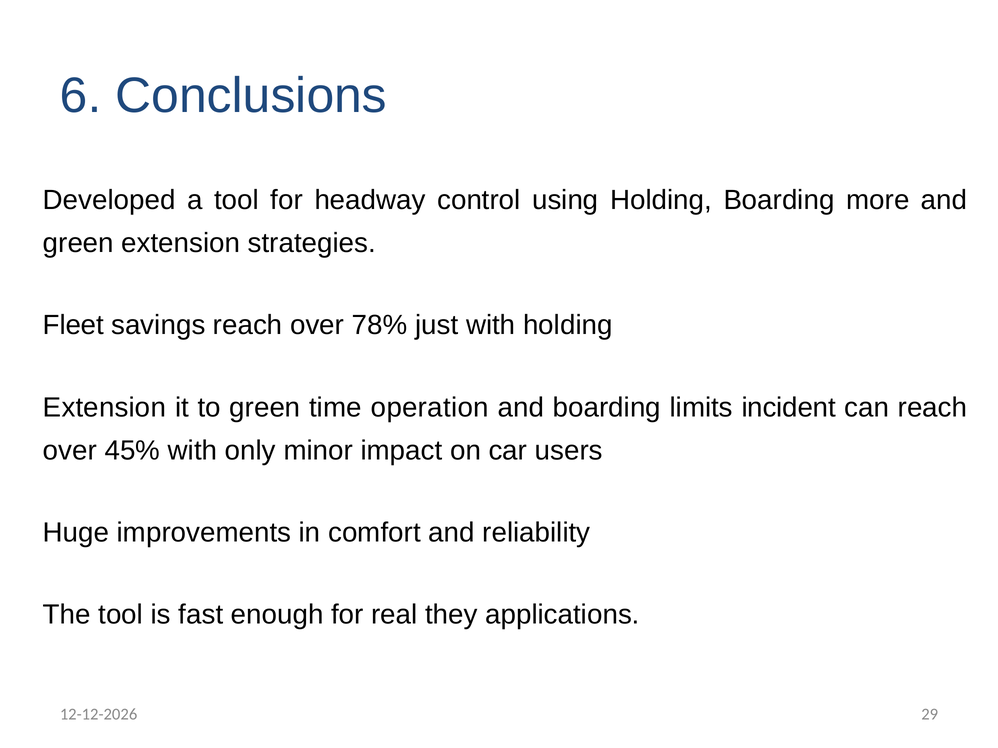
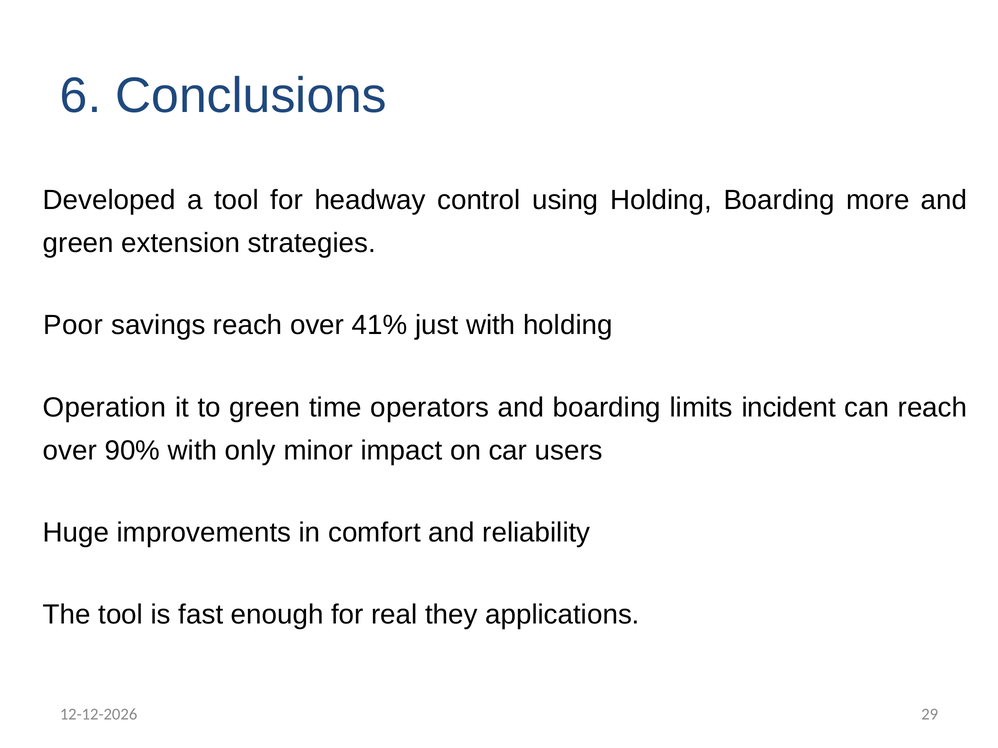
Fleet: Fleet -> Poor (73, 326)
78%: 78% -> 41% (380, 326)
Extension: Extension -> Operation (104, 408)
operation: operation -> operators (430, 408)
45%: 45% -> 90% (132, 451)
